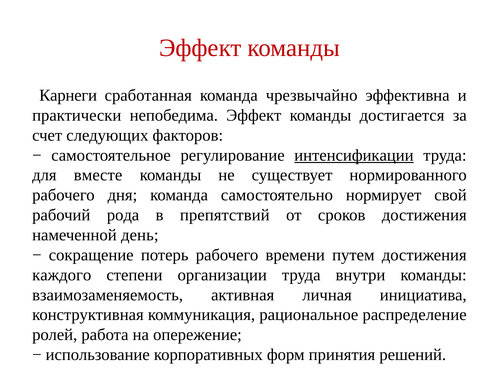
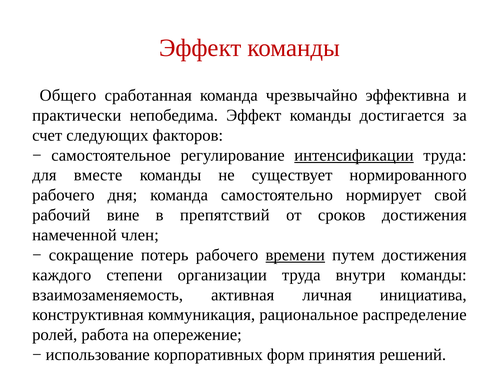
Карнеги: Карнеги -> Общего (68, 95)
рода: рода -> вине (123, 215)
день: день -> член (140, 235)
времени underline: none -> present (295, 255)
